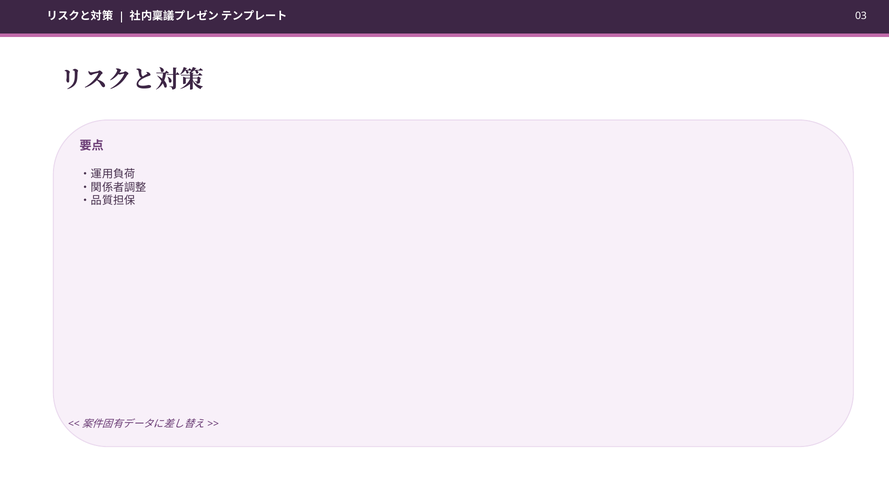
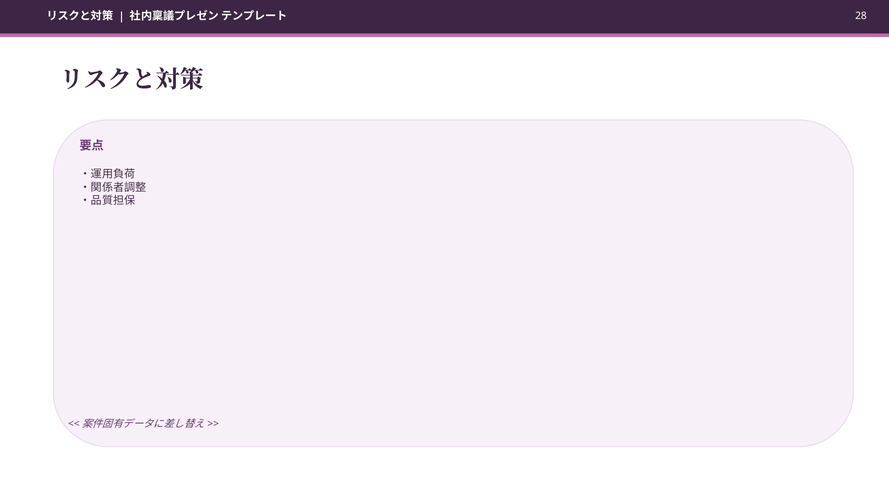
03: 03 -> 28 (861, 16)
